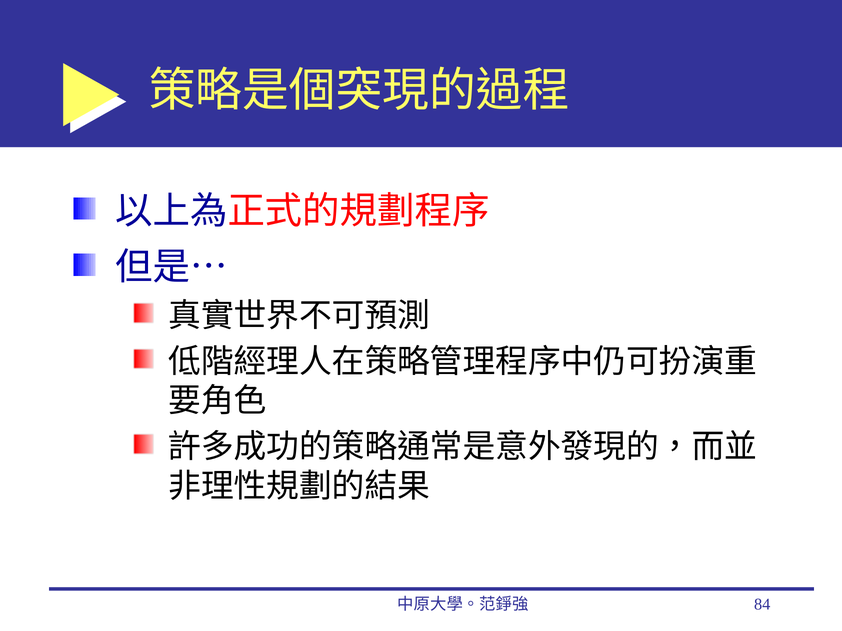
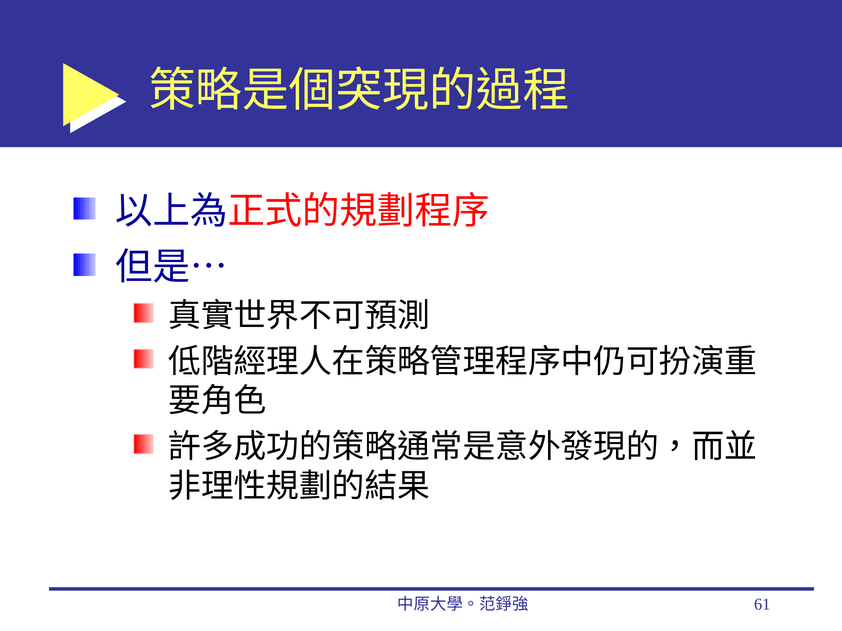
84: 84 -> 61 (762, 605)
